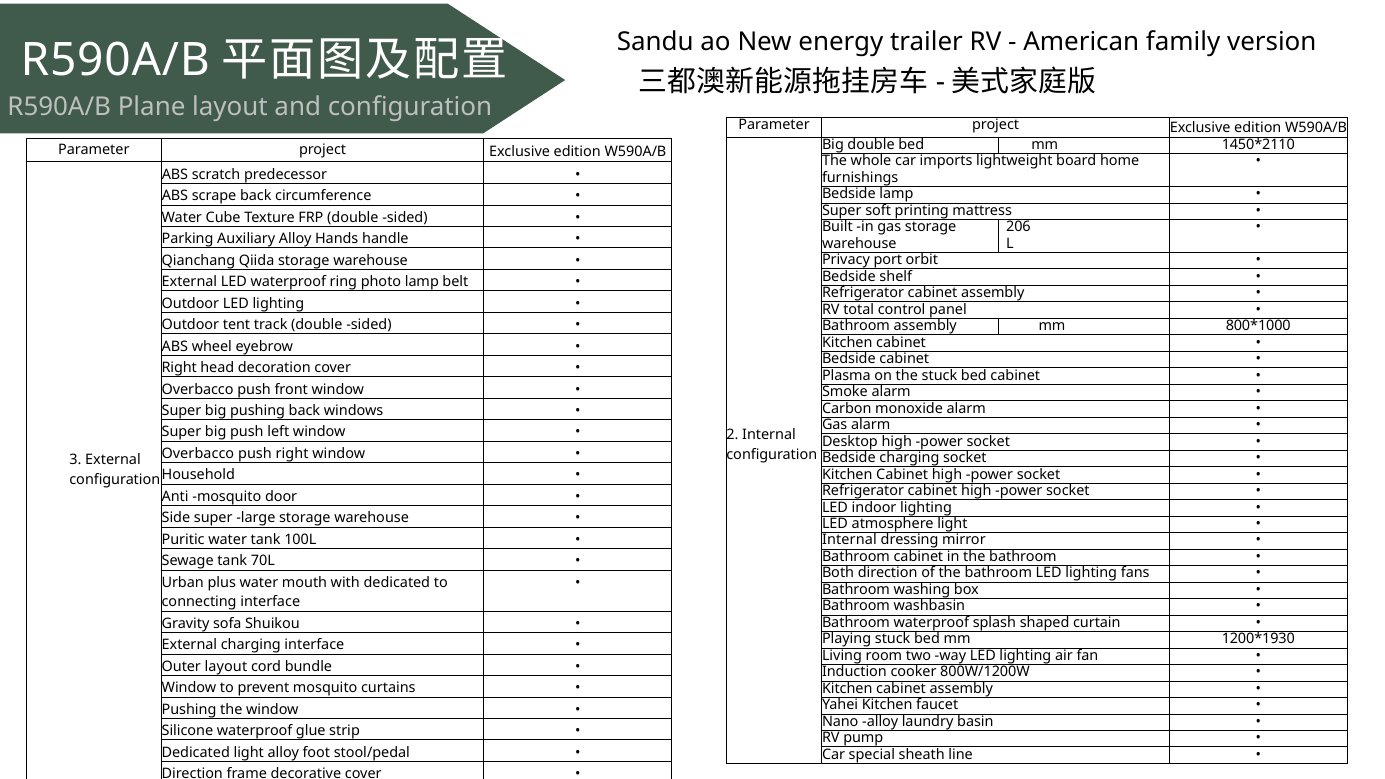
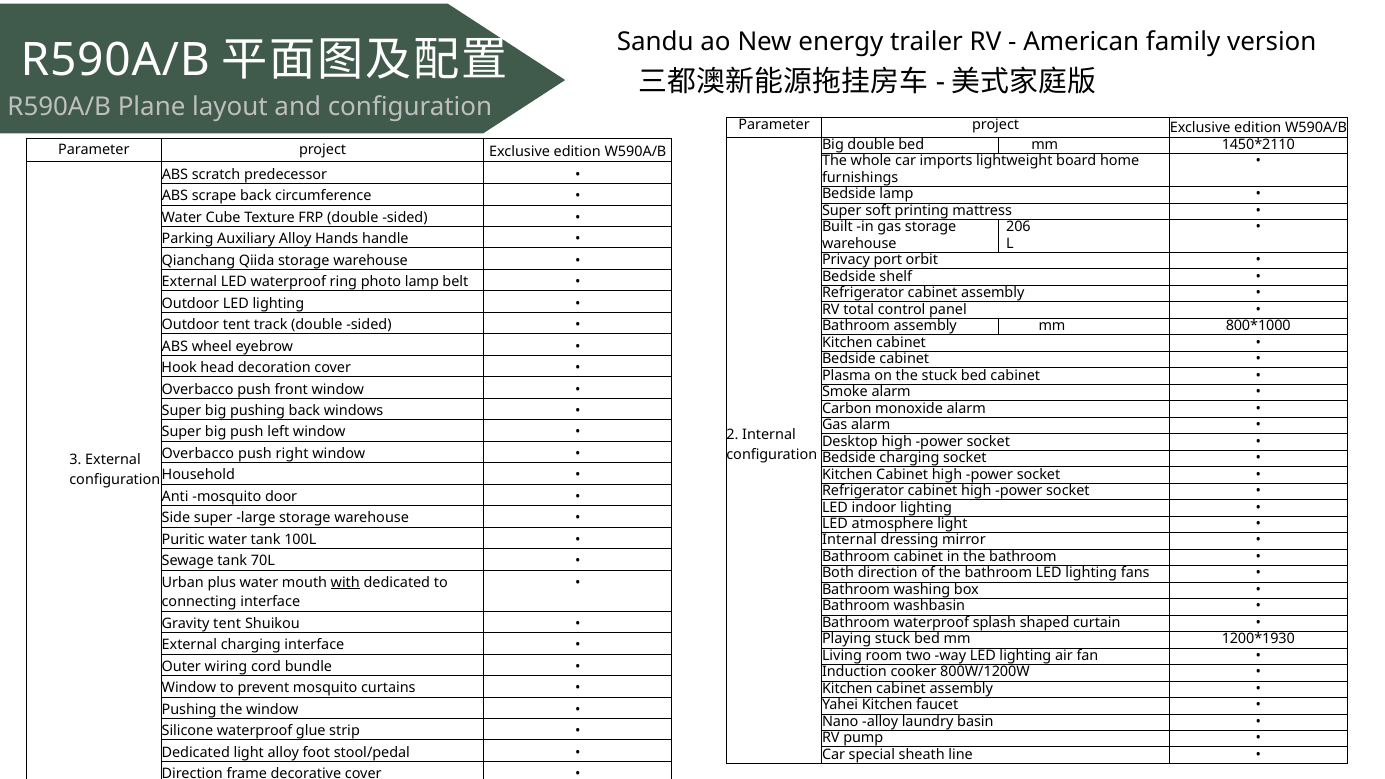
Right: Right -> Hook (179, 368)
with underline: none -> present (345, 583)
Gravity sofa: sofa -> tent (227, 624)
Outer layout: layout -> wiring (226, 667)
